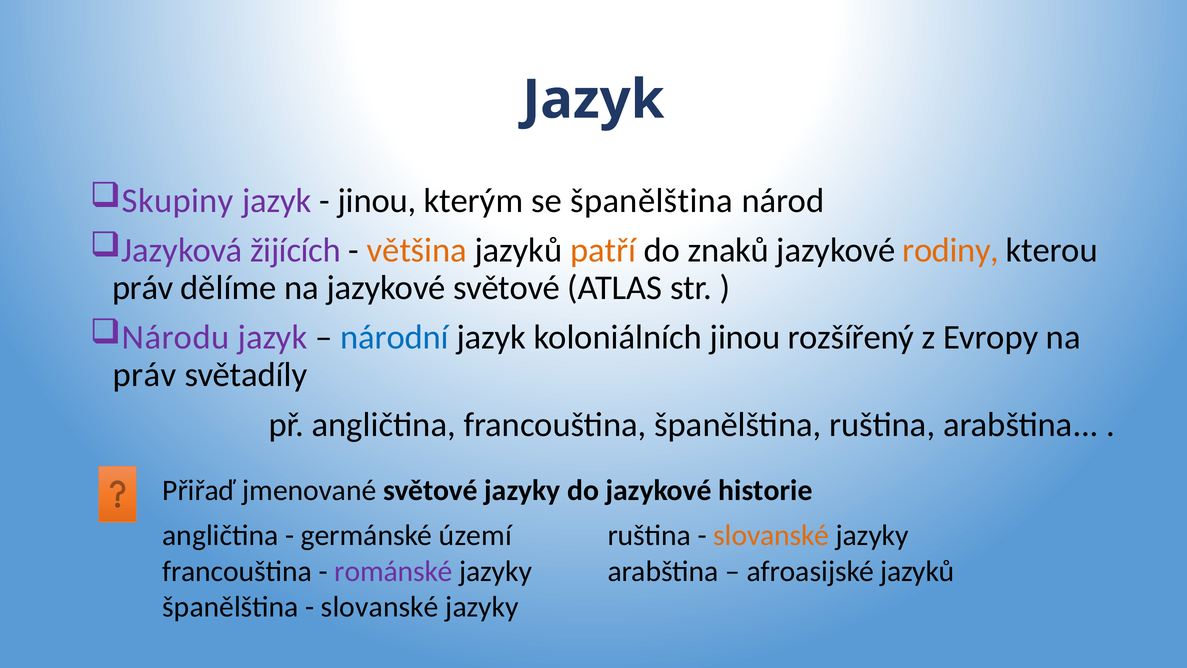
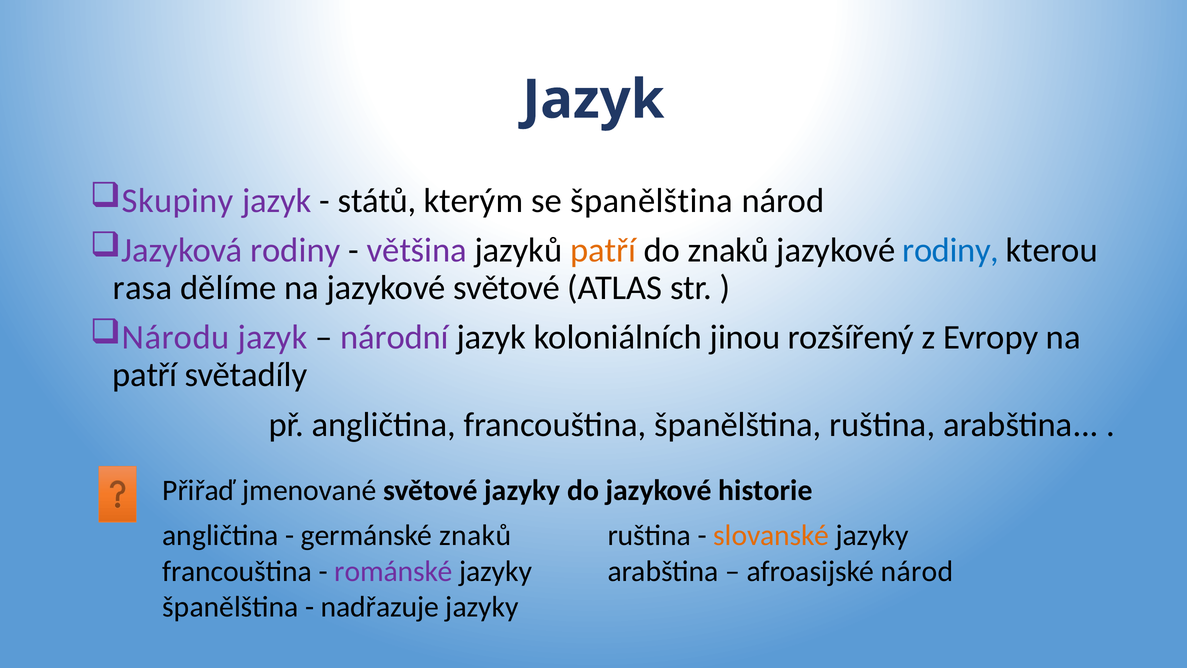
jinou: jinou -> států (377, 201)
Jazyková žijících: žijících -> rodiny (295, 250)
většina colour: orange -> purple (417, 250)
rodiny colour: orange -> blue (951, 250)
práv: práv -> rasa (143, 288)
národní colour: blue -> purple (395, 337)
práv: práv -> patří (145, 375)
germánské území: území -> znaků (475, 535)
afroasijské jazyků: jazyků -> národ (917, 571)
slovanské: slovanské -> nadřazuje (380, 607)
